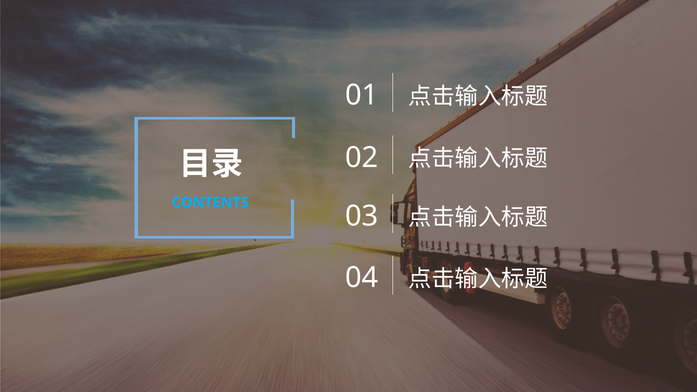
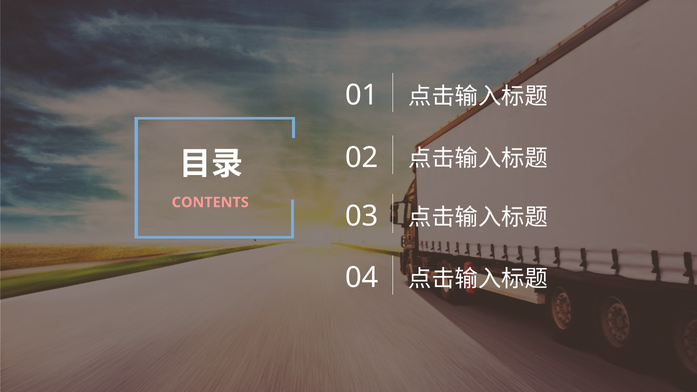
CONTENTS colour: light blue -> pink (210, 202)
